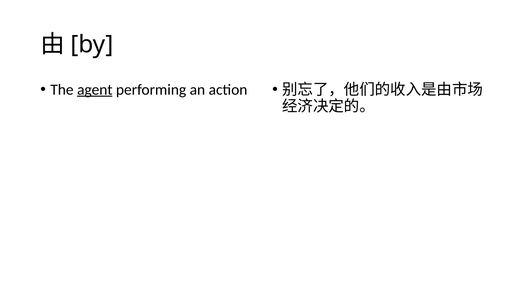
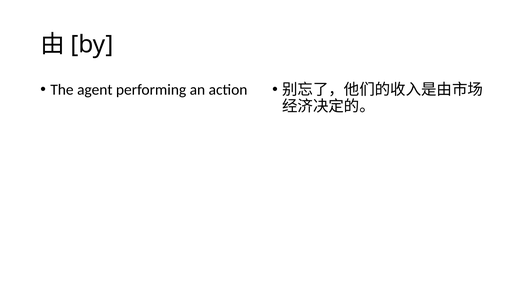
agent underline: present -> none (95, 90)
